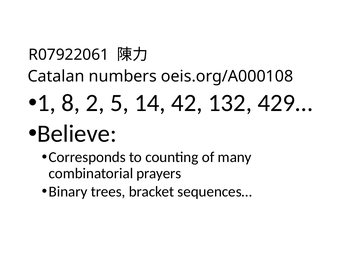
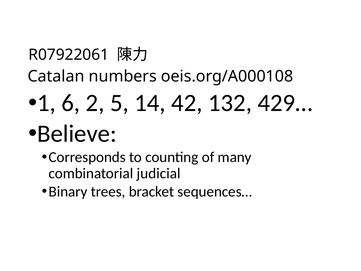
8: 8 -> 6 (71, 103)
prayers: prayers -> judicial (159, 173)
